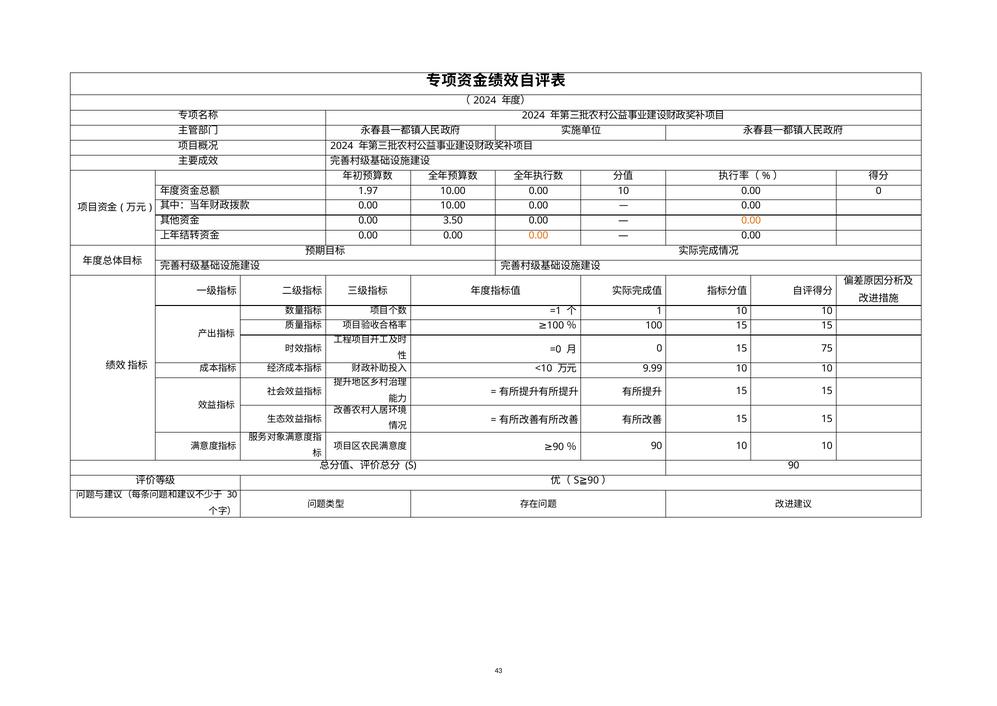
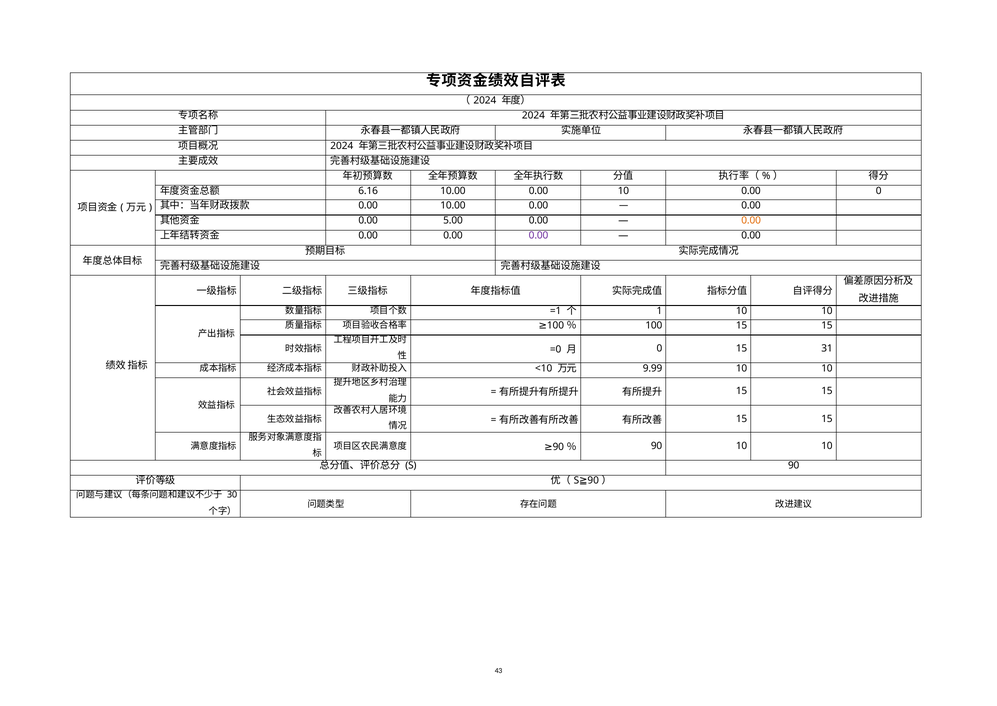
1.97: 1.97 -> 6.16 (368, 191)
3.50: 3.50 -> 5.00 (453, 220)
0.00 colour: orange -> purple (539, 236)
75: 75 -> 31 (827, 348)
